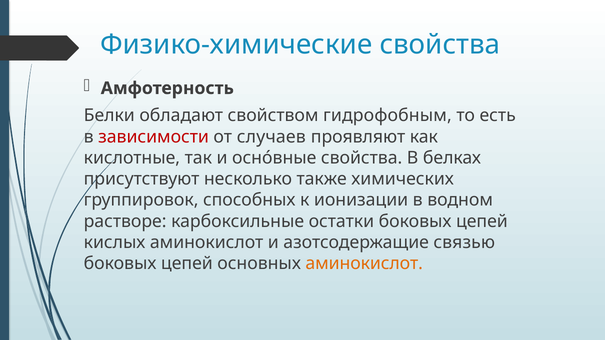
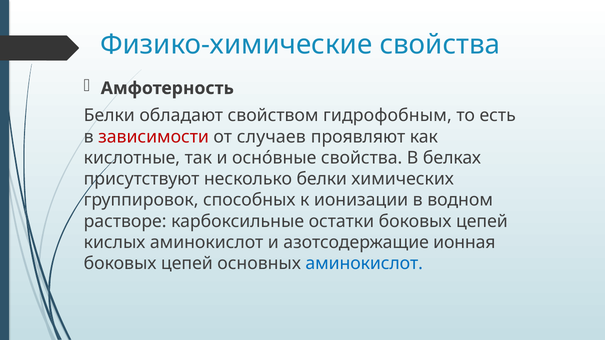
несколько также: также -> белки (322, 179)
связью: связью -> ионная (464, 243)
аминокислот colour: orange -> blue (364, 264)
